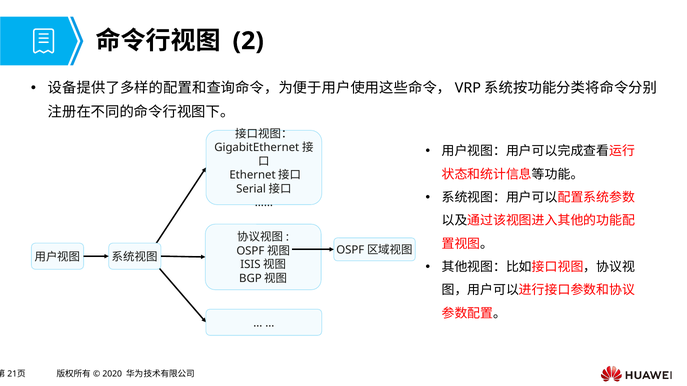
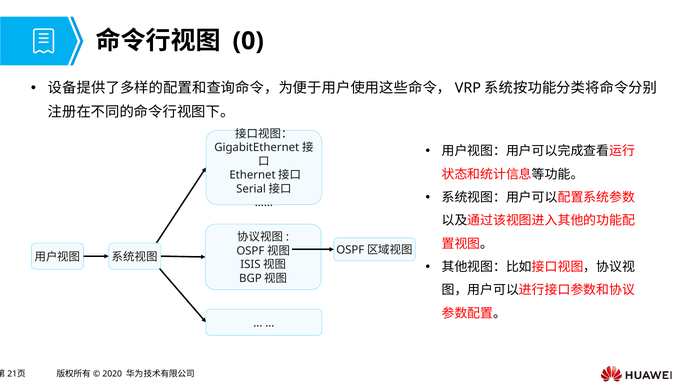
2: 2 -> 0 (248, 41)
